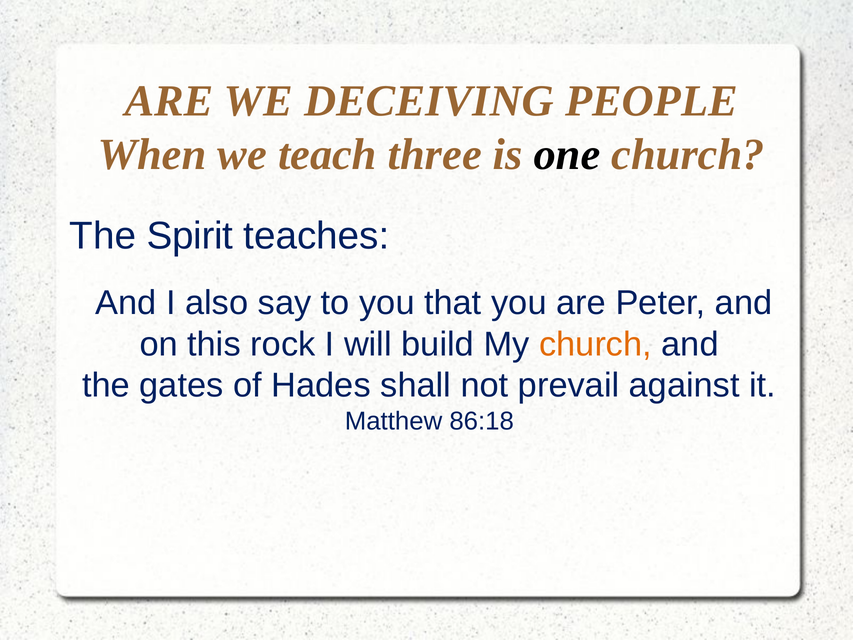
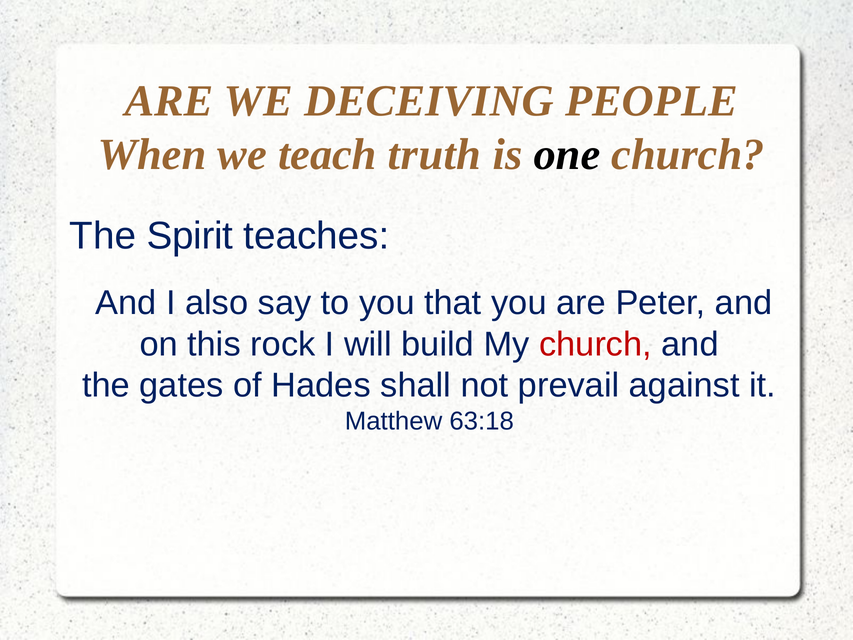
three: three -> truth (435, 154)
church colour: orange -> red (595, 344)
86:18: 86:18 -> 63:18 (482, 421)
